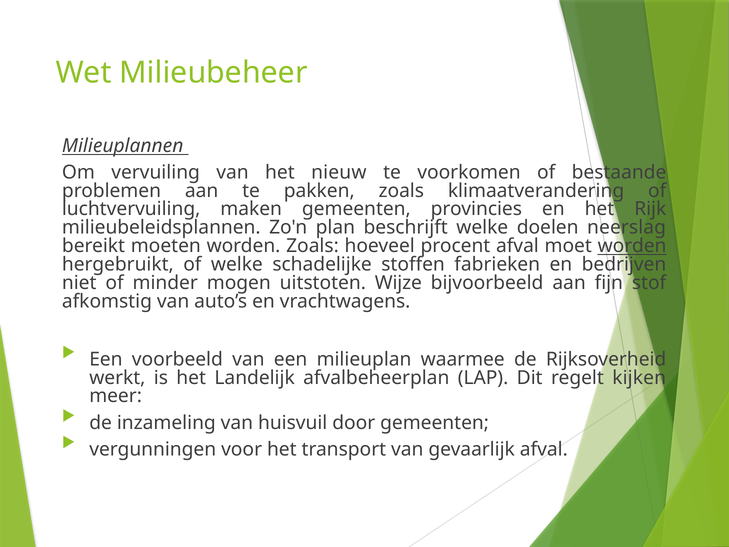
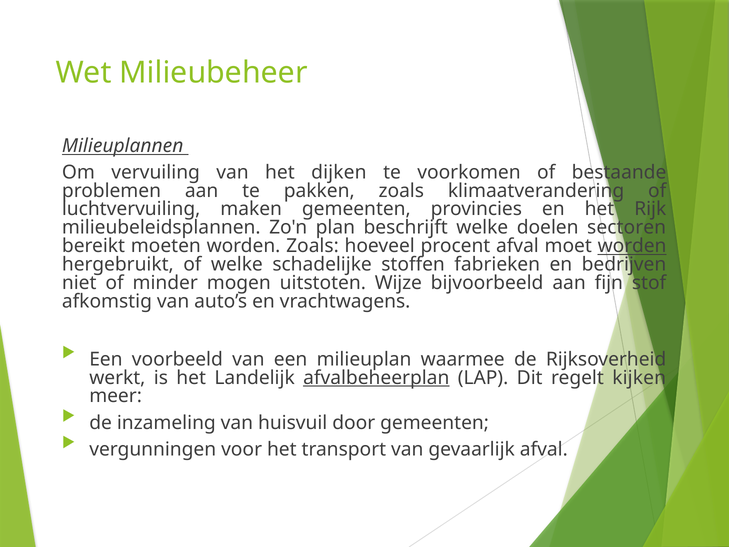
nieuw: nieuw -> dijken (339, 172)
neerslag: neerslag -> sectoren (627, 228)
afvalbeheerplan underline: none -> present (376, 377)
